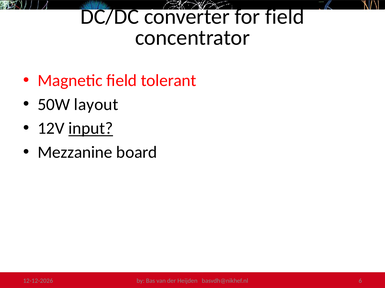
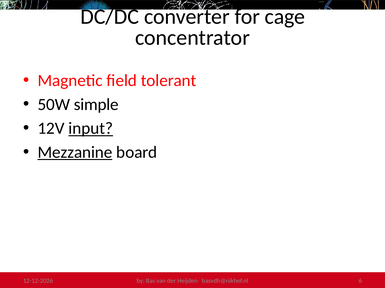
for field: field -> cage (285, 17)
layout: layout -> simple (96, 105)
Mezzanine underline: none -> present (75, 153)
